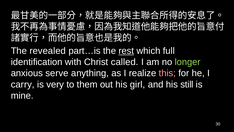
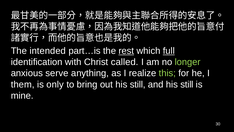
revealed: revealed -> intended (48, 51)
full underline: none -> present (169, 51)
this colour: pink -> light green (167, 73)
carry: carry -> them (23, 84)
very: very -> only (55, 84)
them: them -> bring (87, 84)
out his girl: girl -> still (138, 84)
